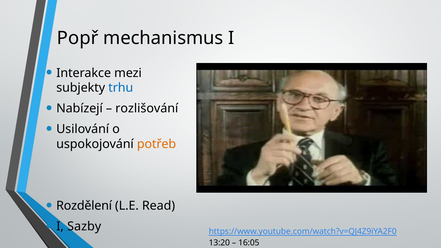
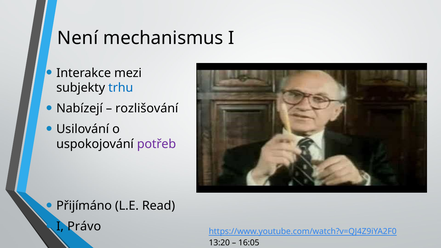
Popř: Popř -> Není (78, 38)
potřeb colour: orange -> purple (157, 144)
Rozdělení: Rozdělení -> Přijímáno (84, 206)
Sazby: Sazby -> Právo (84, 226)
